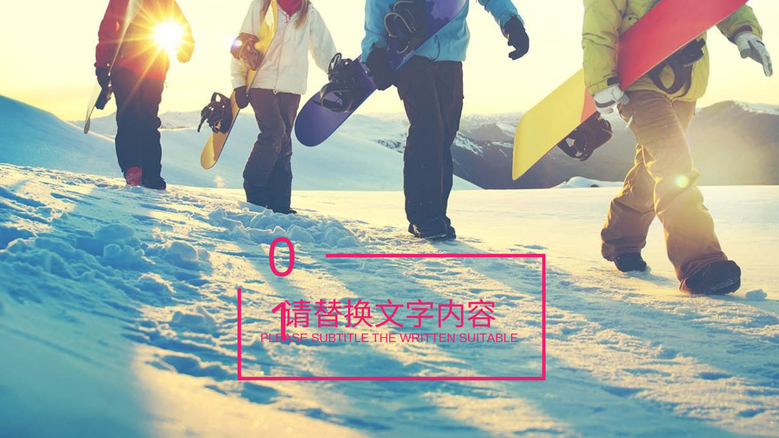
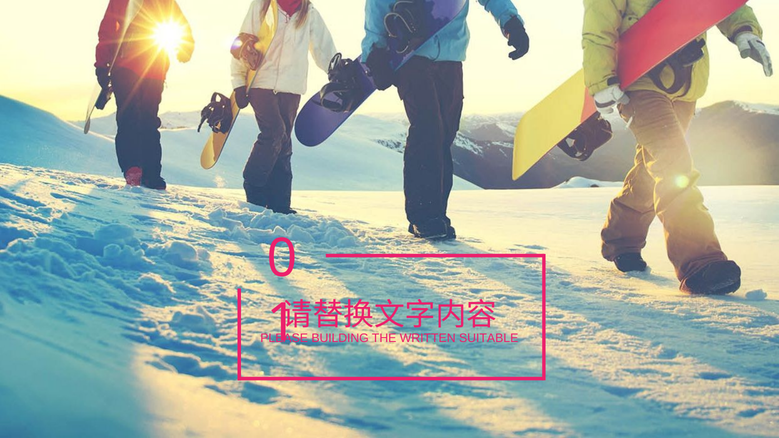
SUBTITLE: SUBTITLE -> BUILDING (340, 338)
